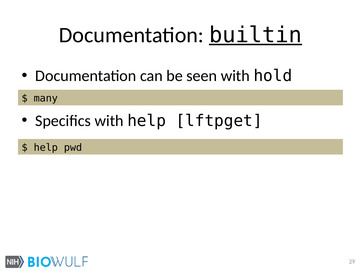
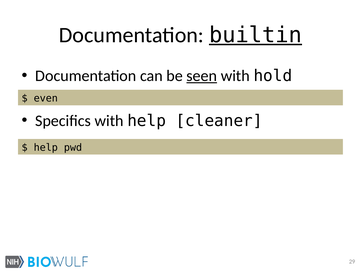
seen underline: none -> present (202, 76)
many: many -> even (46, 98)
lftpget: lftpget -> cleaner (219, 121)
